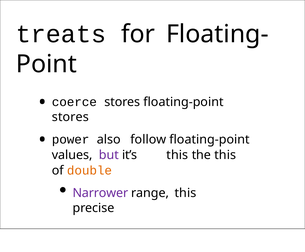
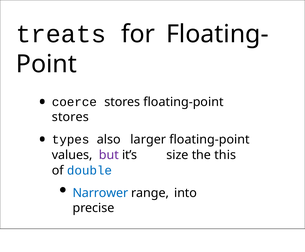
power: power -> types (71, 140)
follow: follow -> larger (148, 140)
it’s this: this -> size (177, 155)
double colour: orange -> blue (89, 170)
Narrower colour: purple -> blue (100, 193)
range this: this -> into (186, 193)
